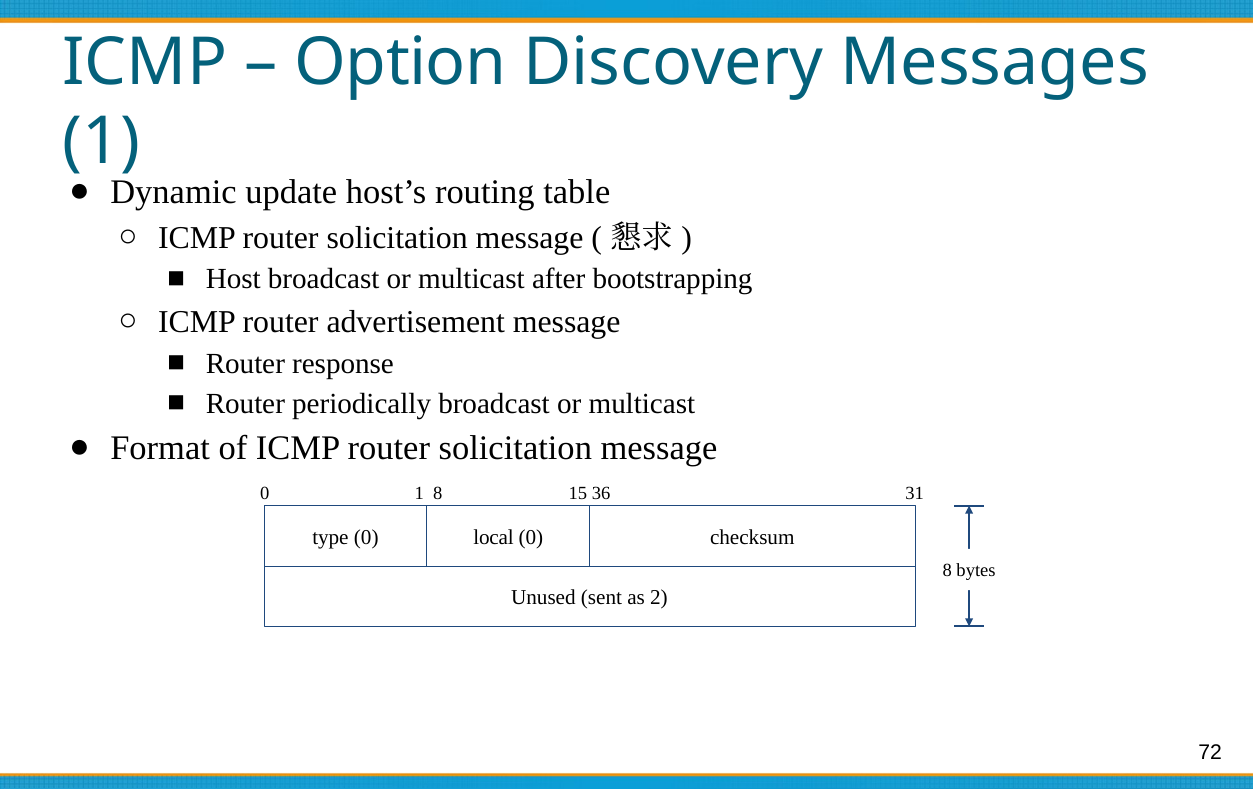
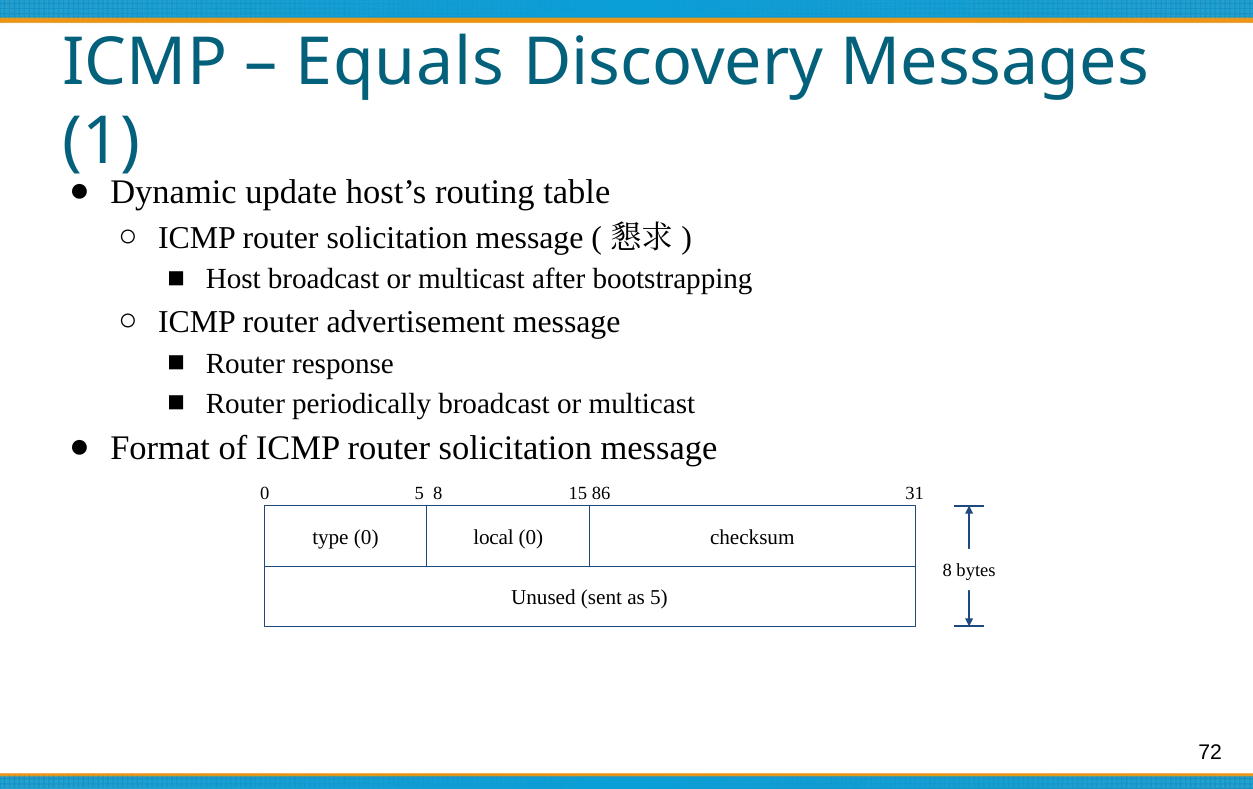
Option: Option -> Equals (400, 62)
0 1: 1 -> 5 (419, 494)
36: 36 -> 86 (601, 494)
as 2: 2 -> 5 (659, 598)
